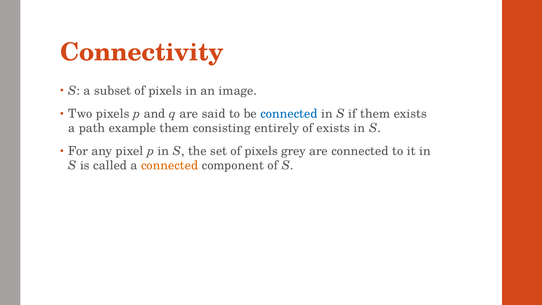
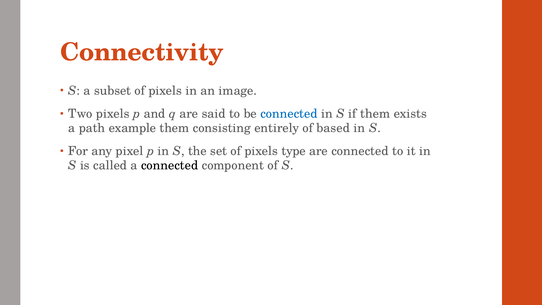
of exists: exists -> based (333, 128)
grey: grey -> type (294, 151)
connected colour: orange -> black (170, 165)
